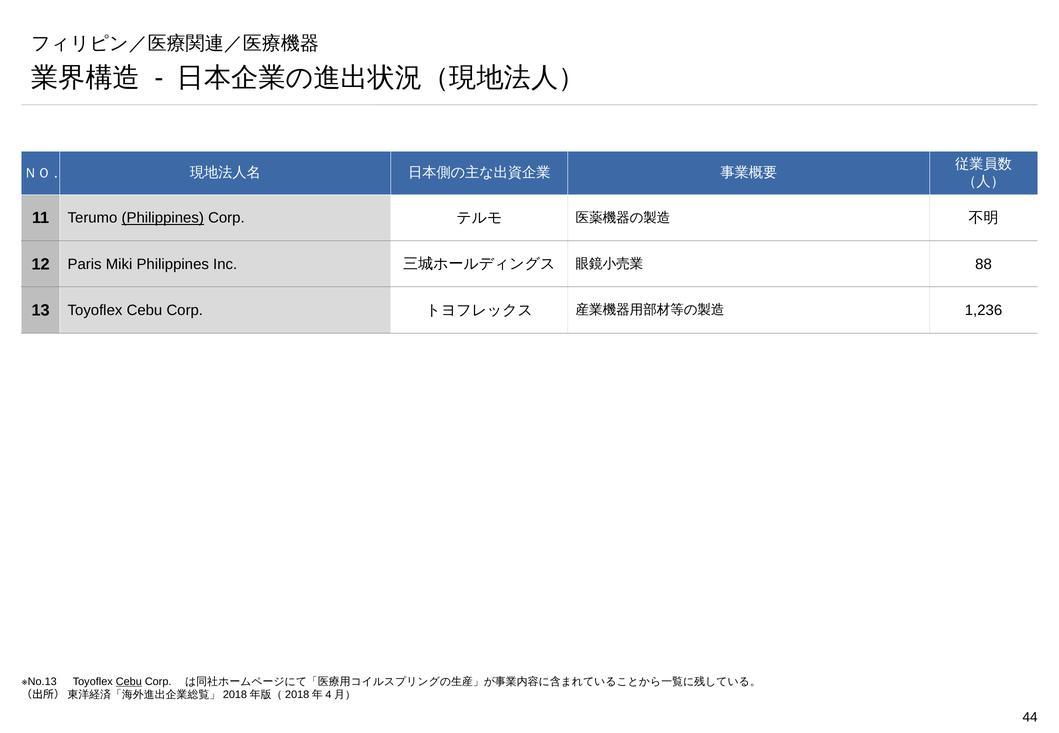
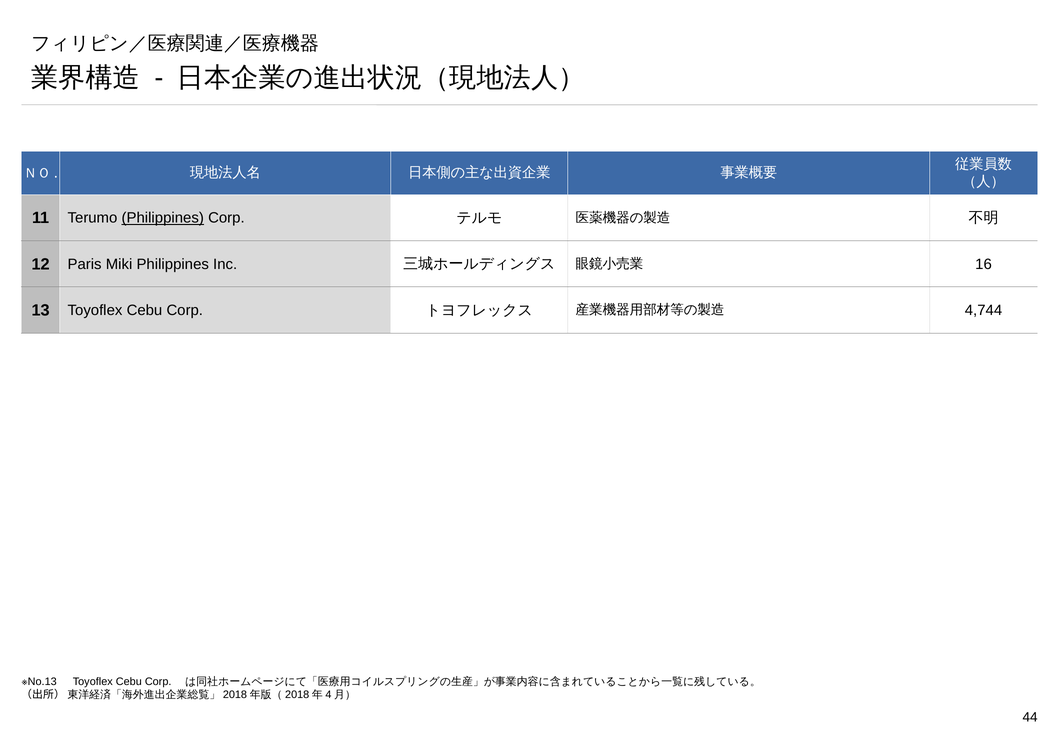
88: 88 -> 16 (984, 264)
1,236: 1,236 -> 4,744 (983, 310)
Cebu underline: present -> none (129, 682)
